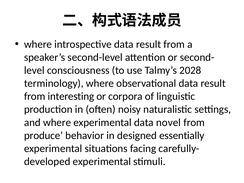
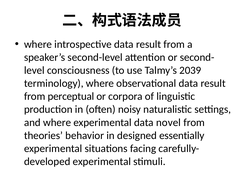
2028: 2028 -> 2039 (190, 70)
interesting: interesting -> perceptual (71, 96)
produce: produce -> theories (43, 135)
